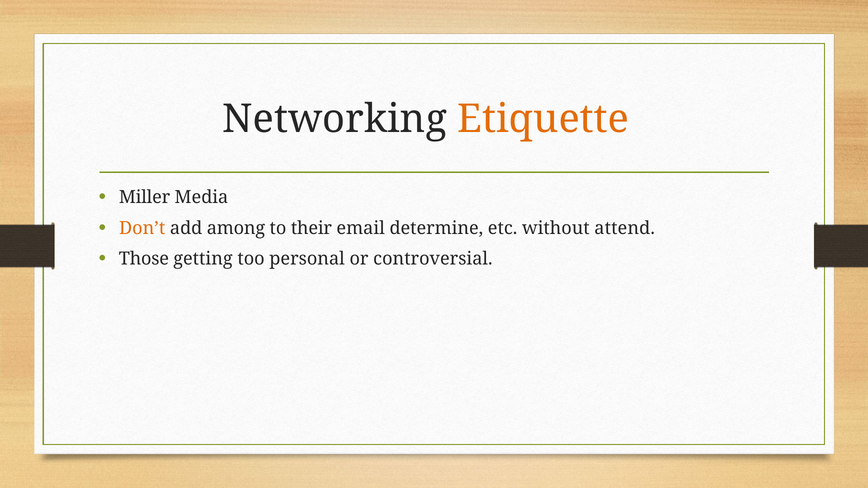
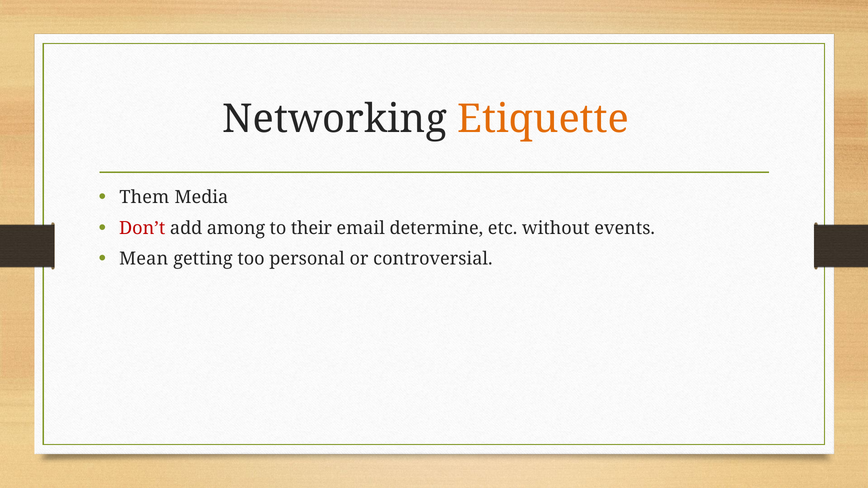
Miller: Miller -> Them (144, 197)
Don’t colour: orange -> red (142, 228)
attend: attend -> events (625, 228)
Those: Those -> Mean (144, 259)
